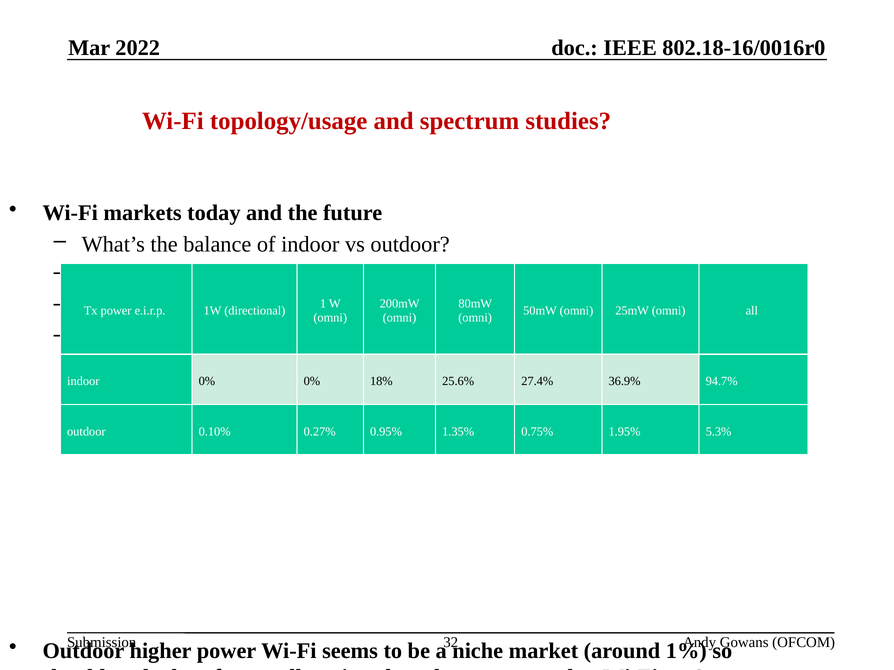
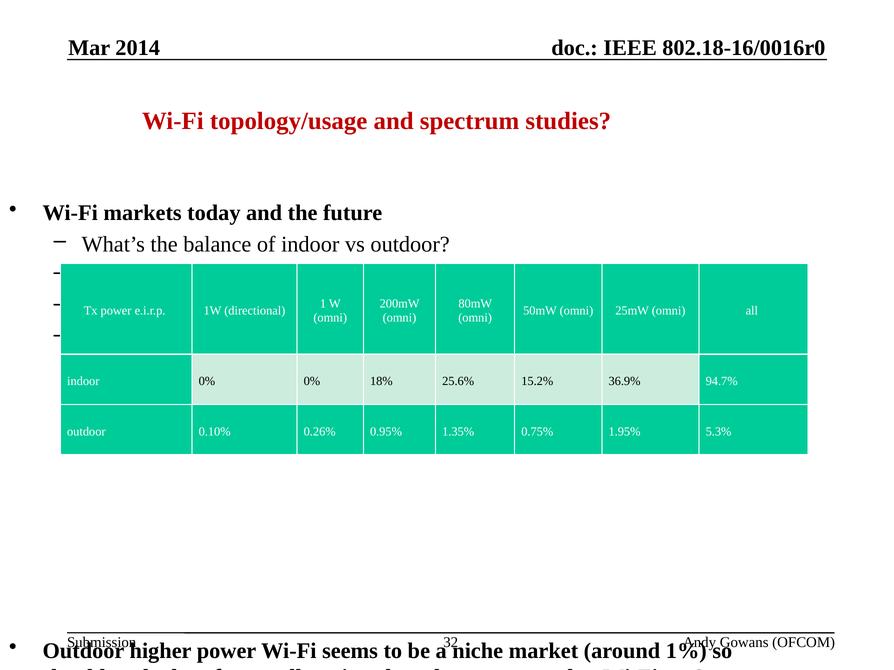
2022: 2022 -> 2014 (138, 48)
27.4%: 27.4% -> 15.2% (537, 381)
0.27%: 0.27% -> 0.26% (320, 432)
